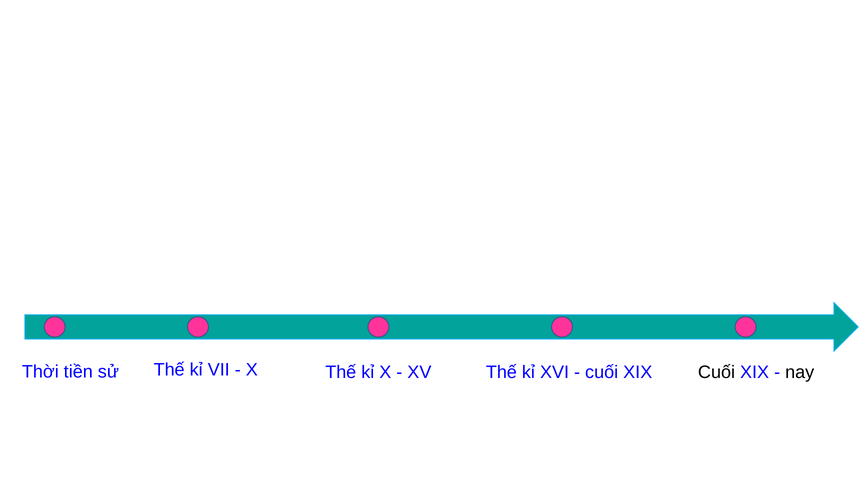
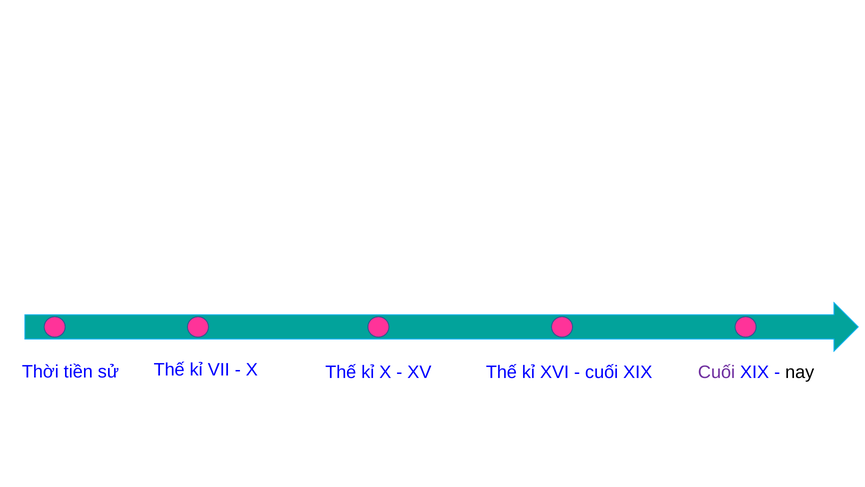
Cuối colour: black -> purple (717, 372)
